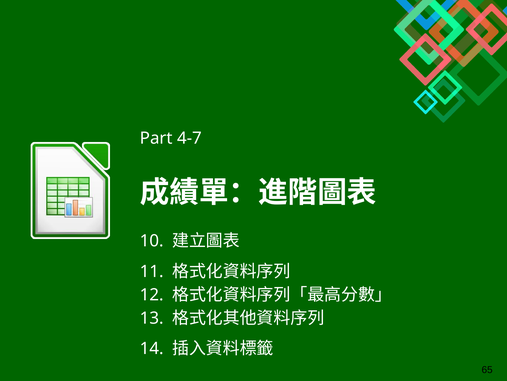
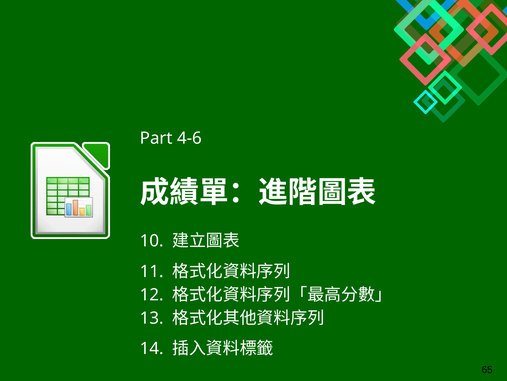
4-7: 4-7 -> 4-6 (189, 138)
